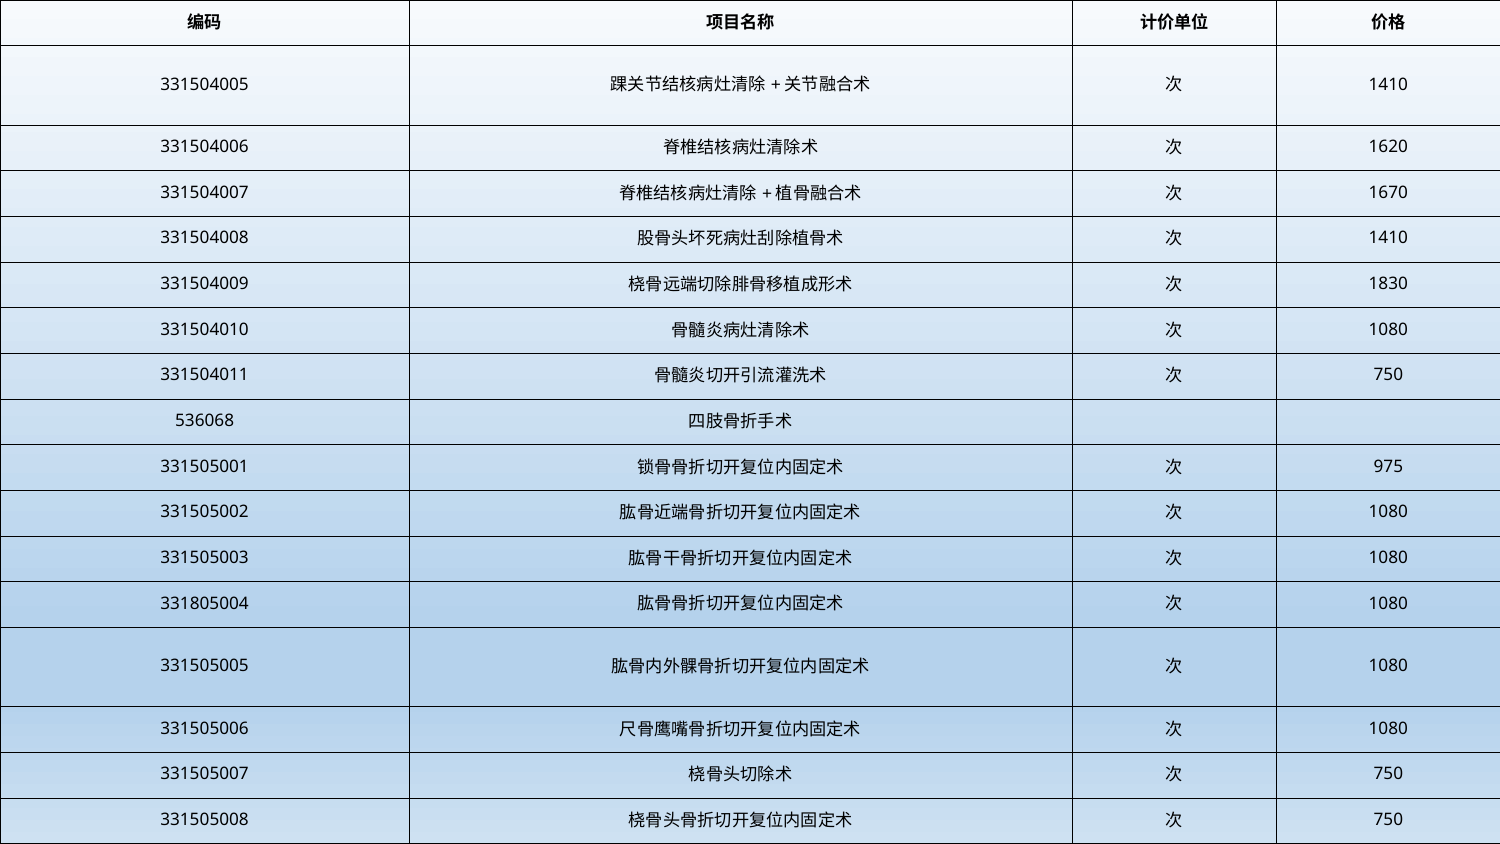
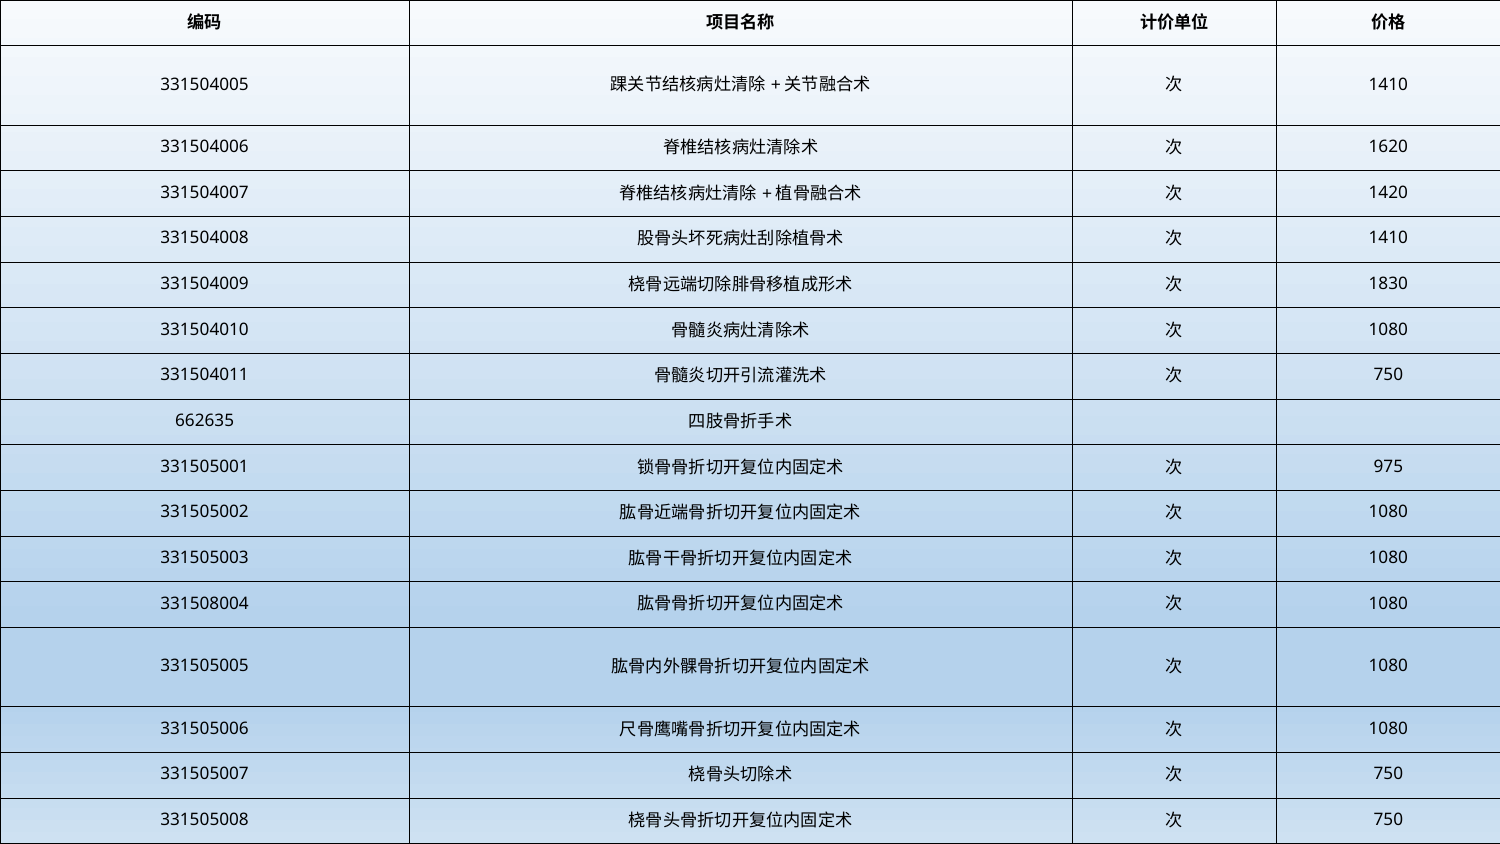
1670: 1670 -> 1420 (1388, 192)
536068: 536068 -> 662635 (205, 421)
331805004: 331805004 -> 331508004 (205, 603)
